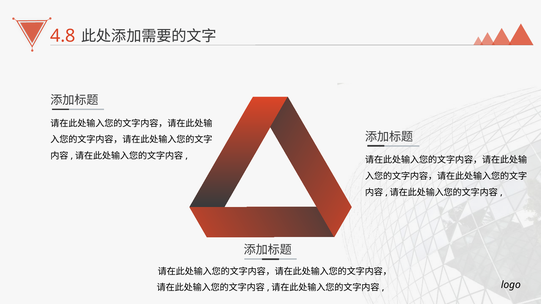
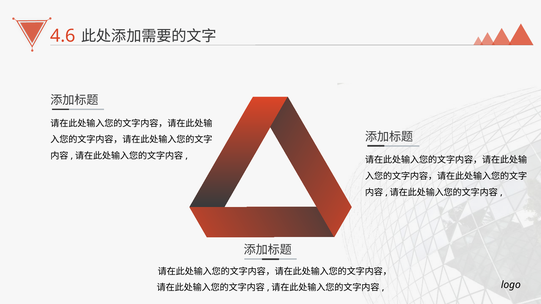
4.8: 4.8 -> 4.6 (63, 36)
